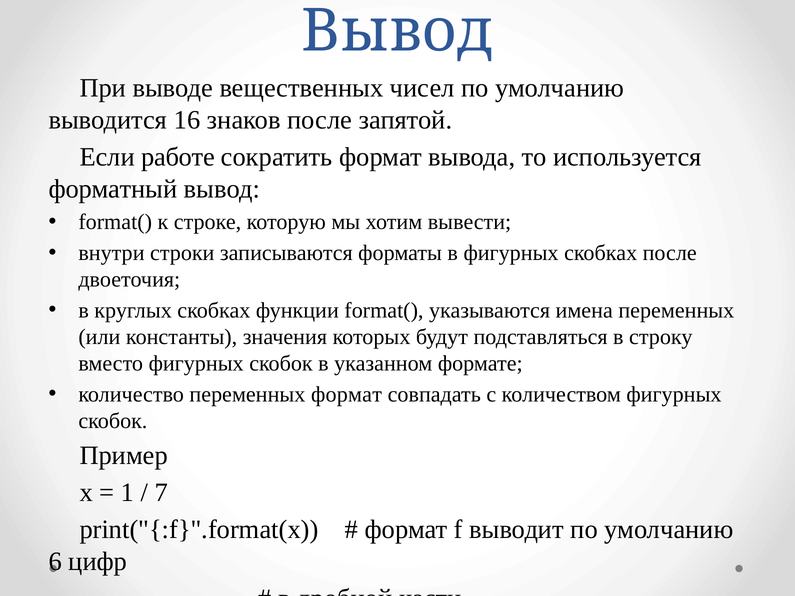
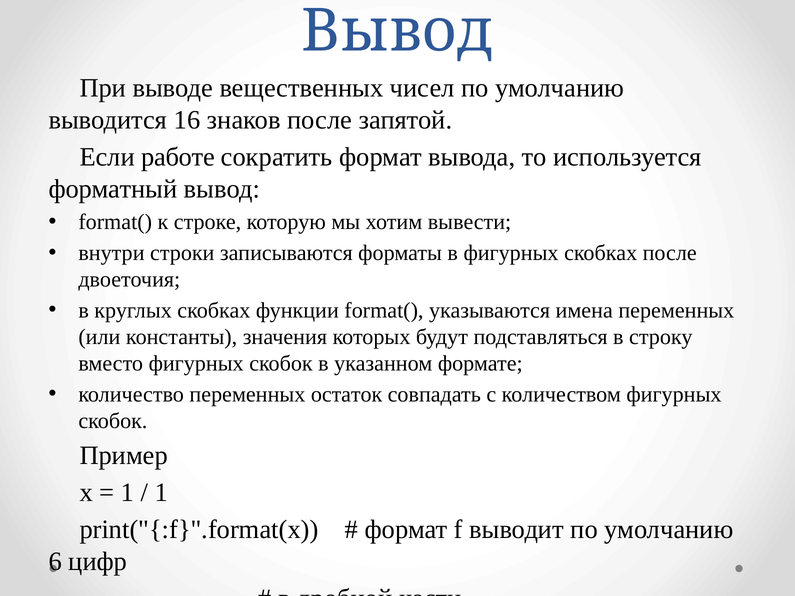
переменных формат: формат -> остаток (347, 394)
7: 7 -> 1 (161, 493)
